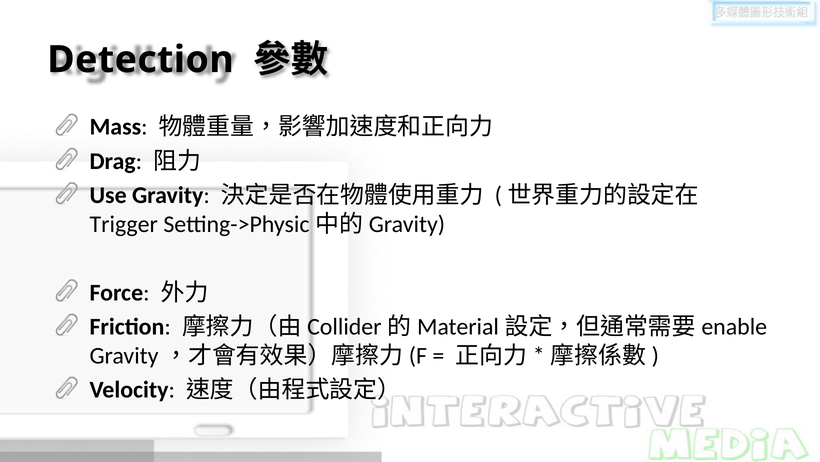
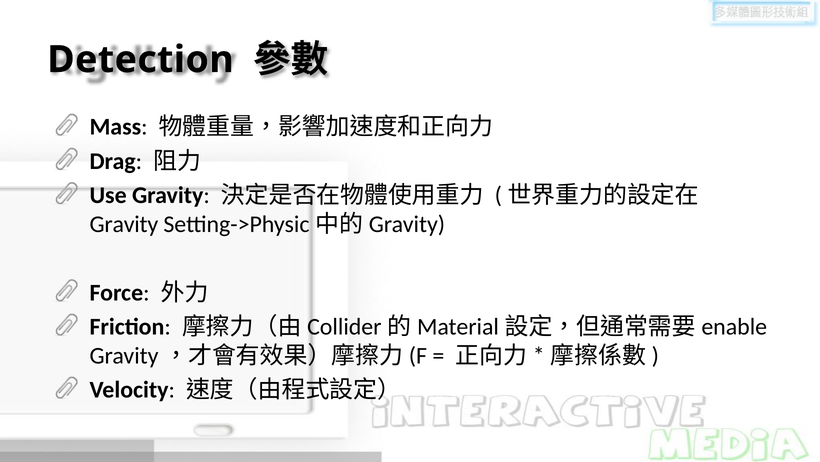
Trigger: Trigger -> Gravity (124, 224)
